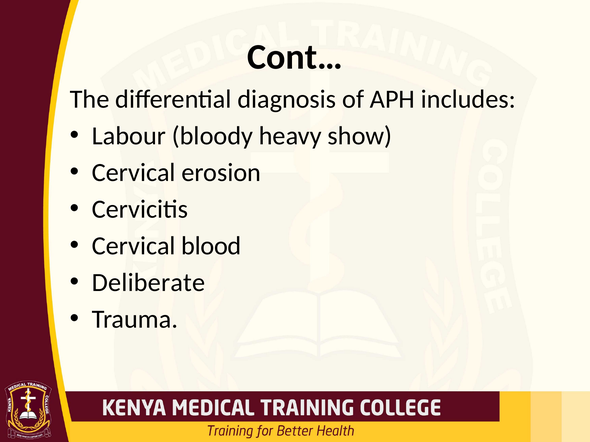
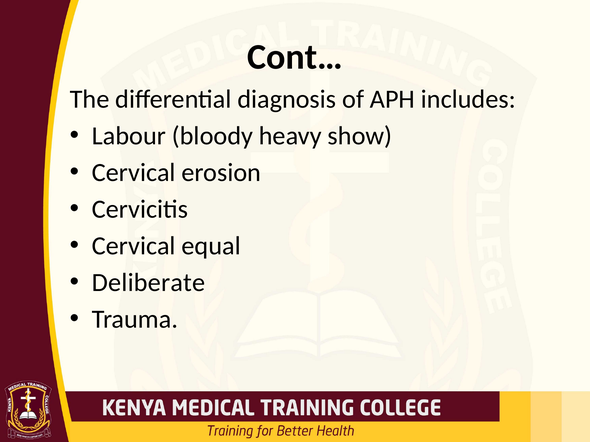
blood: blood -> equal (211, 246)
